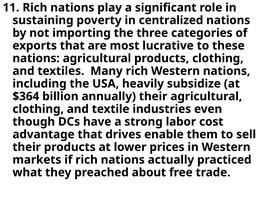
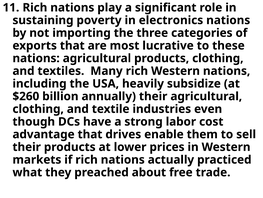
centralized: centralized -> electronics (171, 20)
$364: $364 -> $260 (26, 96)
